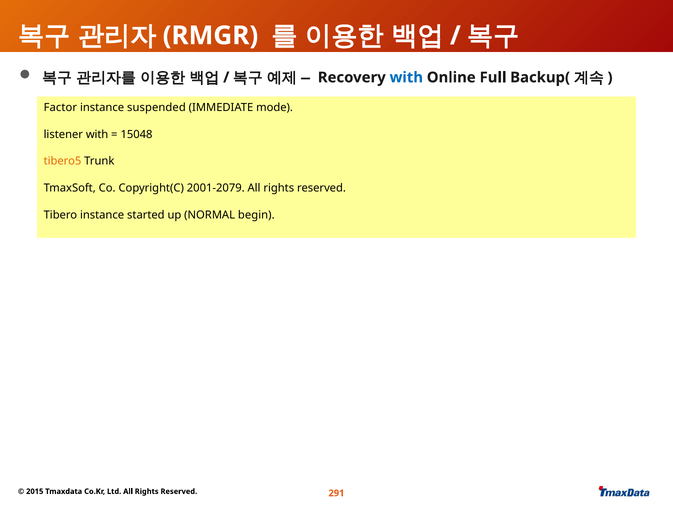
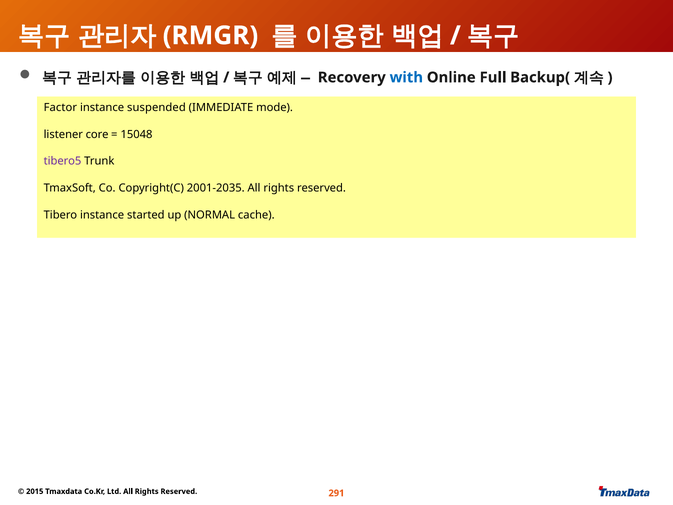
listener with: with -> core (97, 134)
tibero5 colour: orange -> purple (63, 161)
2001-2079: 2001-2079 -> 2001-2035 (216, 188)
begin: begin -> cache (256, 215)
